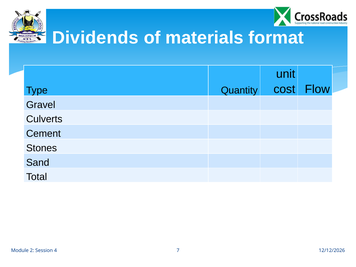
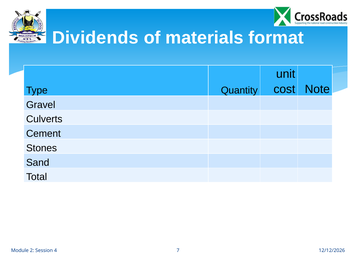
Flow: Flow -> Note (317, 89)
